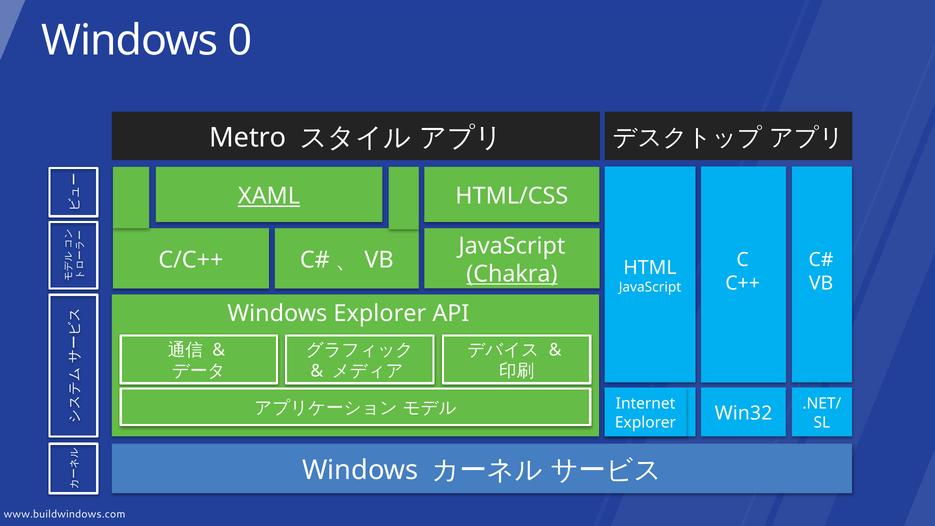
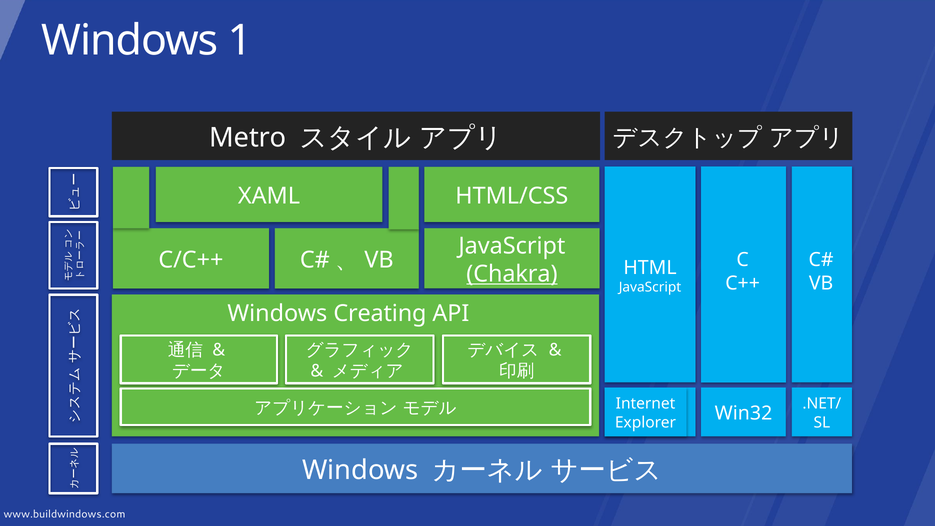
0: 0 -> 1 (240, 40)
XAML underline: present -> none (269, 196)
Windows Explorer: Explorer -> Creating (380, 314)
